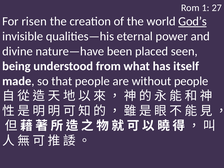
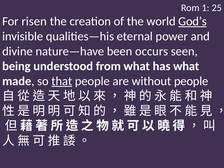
27: 27 -> 25 (217, 8)
placed: placed -> occurs (152, 51)
has itself: itself -> what (186, 66)
that underline: none -> present (62, 81)
